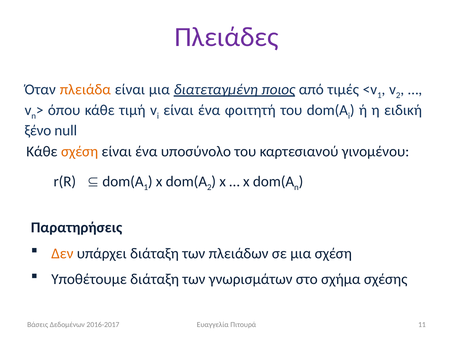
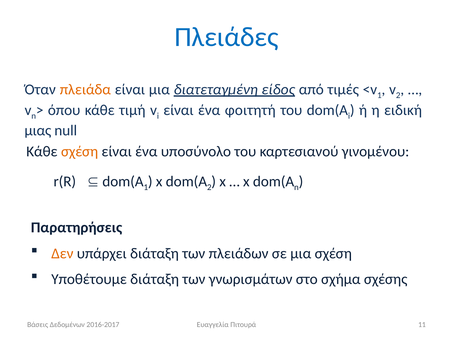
Πλειάδες colour: purple -> blue (226, 37)
ποιος: ποιος -> είδος (278, 89)
ξένο: ξένο -> μιας (38, 131)
